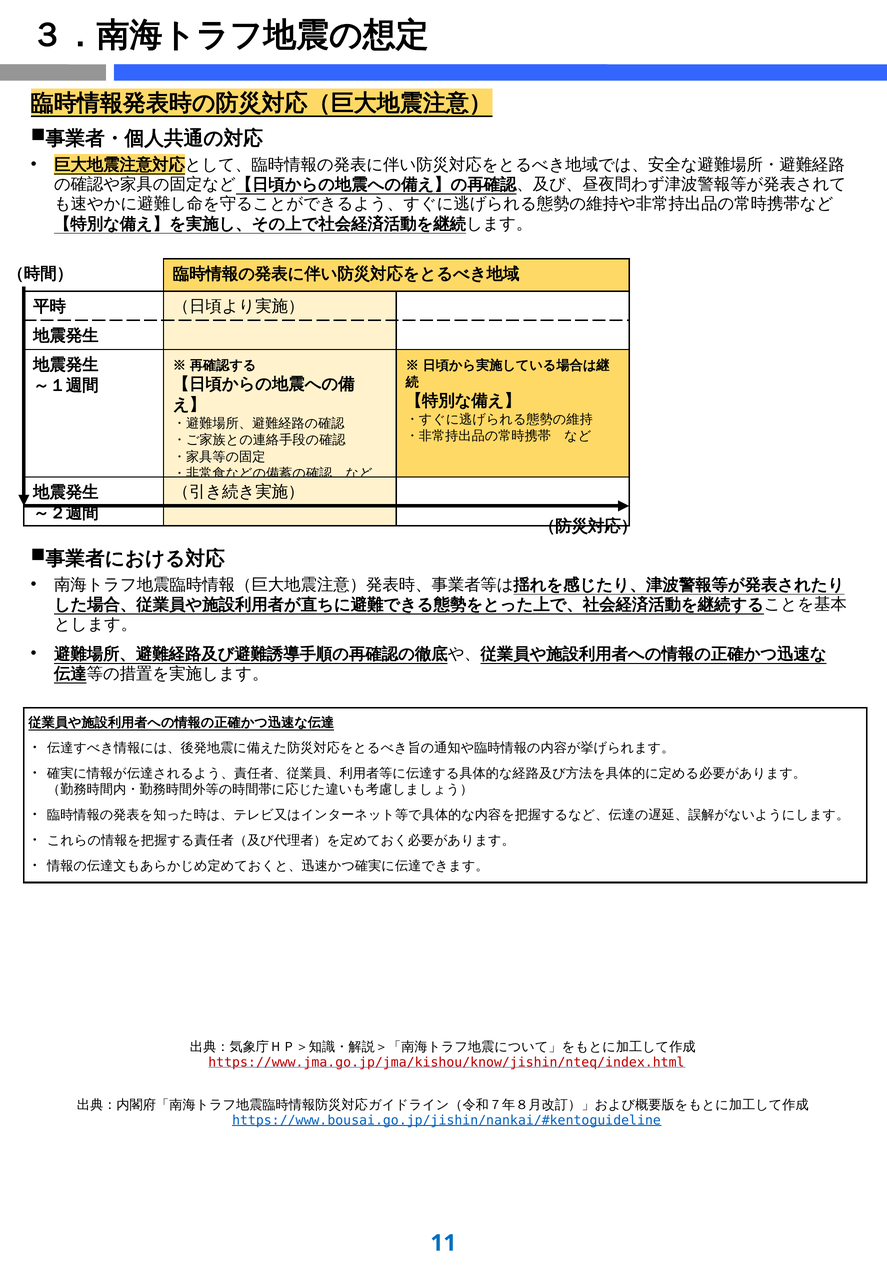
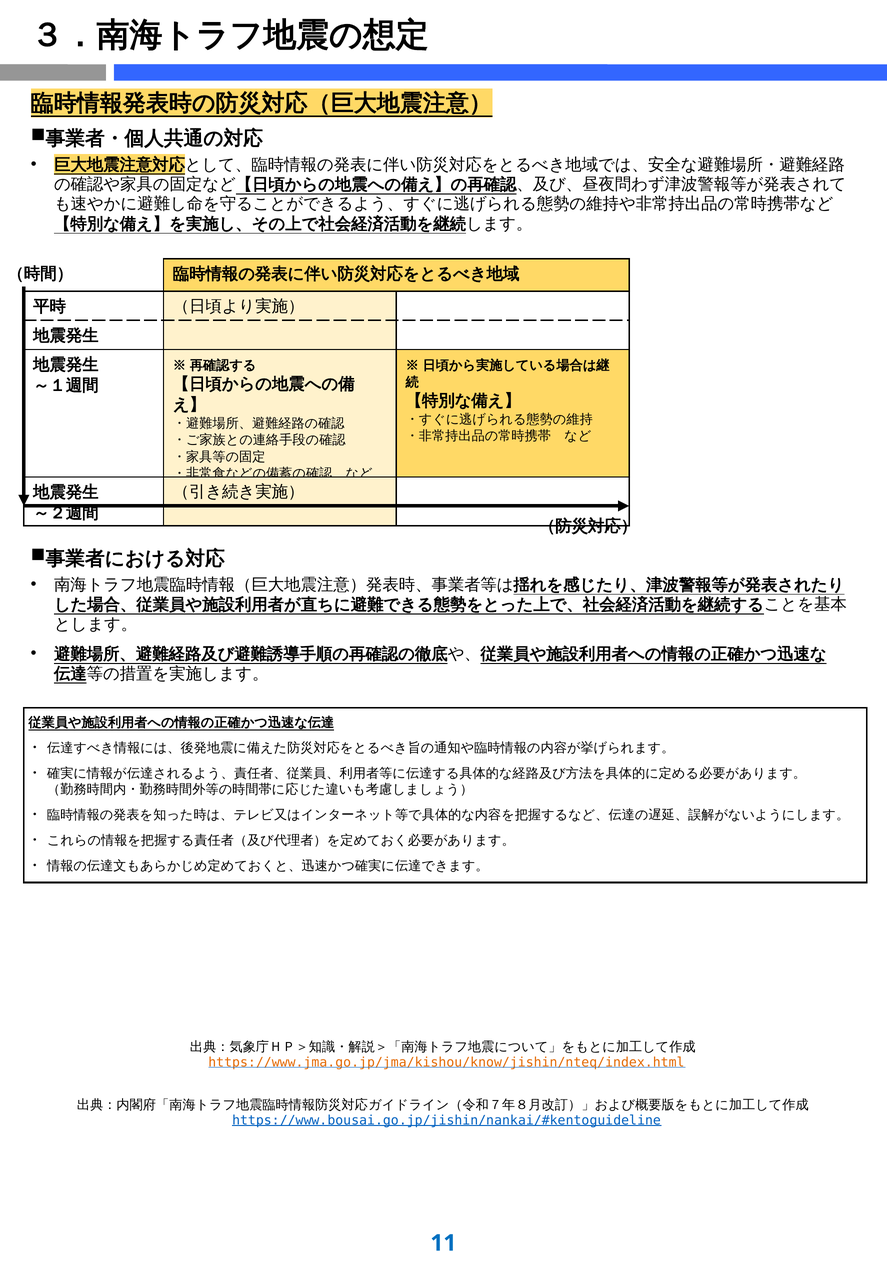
https://www.jma.go.jp/jma/kishou/know/jishin/nteq/index.html colour: red -> orange (446, 1063)
